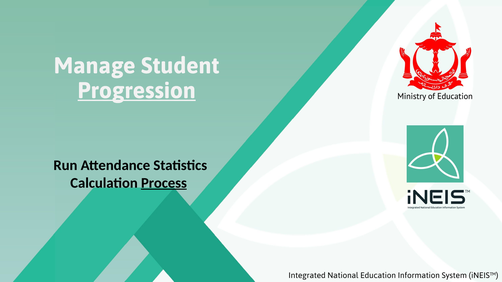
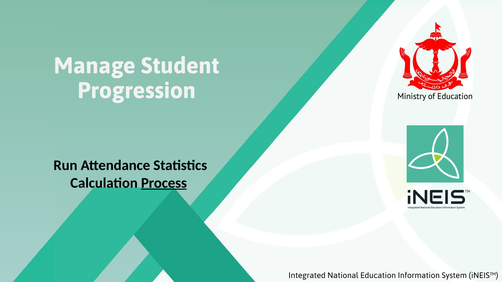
Progression underline: present -> none (137, 91)
